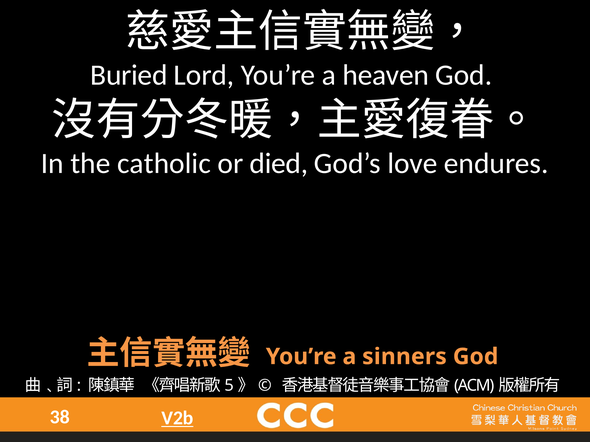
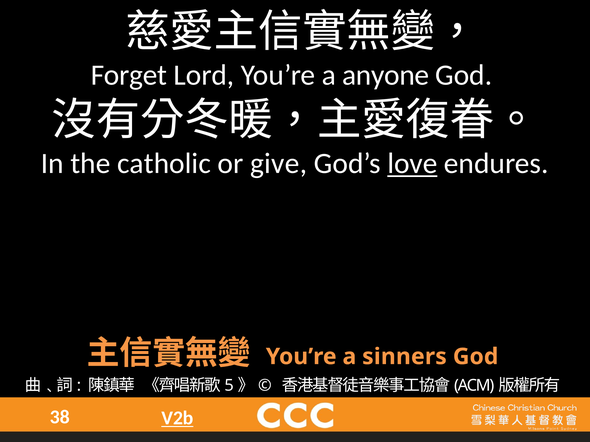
Buried: Buried -> Forget (129, 75)
heaven: heaven -> anyone (386, 75)
died: died -> give (279, 164)
love underline: none -> present (412, 164)
